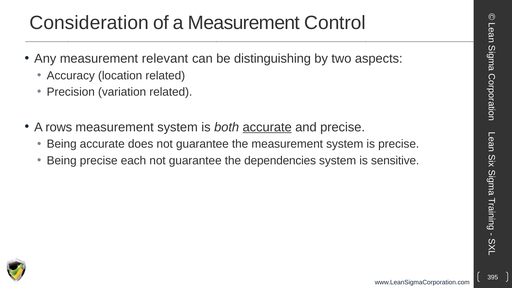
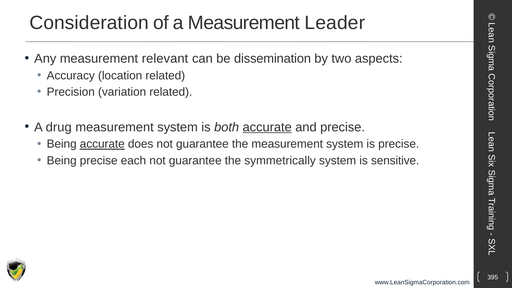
Control: Control -> Leader (335, 23)
distinguishing: distinguishing -> dissemination (273, 58)
rows: rows -> drug (59, 127)
accurate underline: none -> present (102, 144)
dependencies: dependencies -> symmetrically (280, 161)
